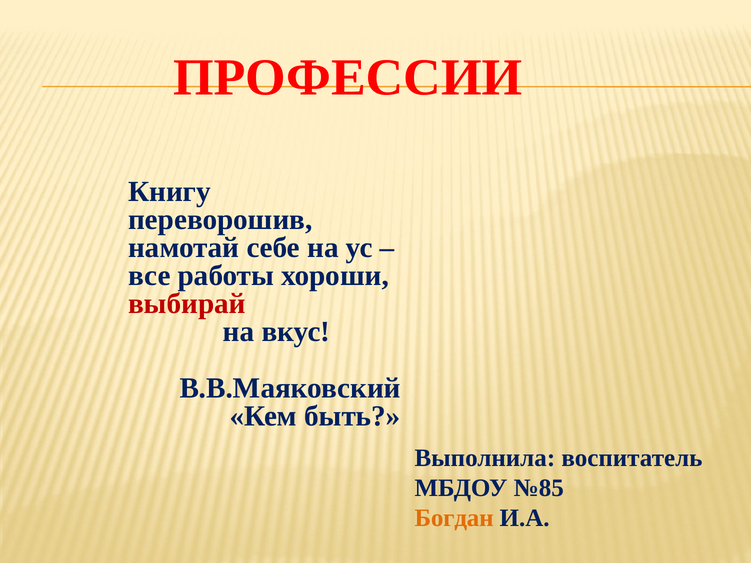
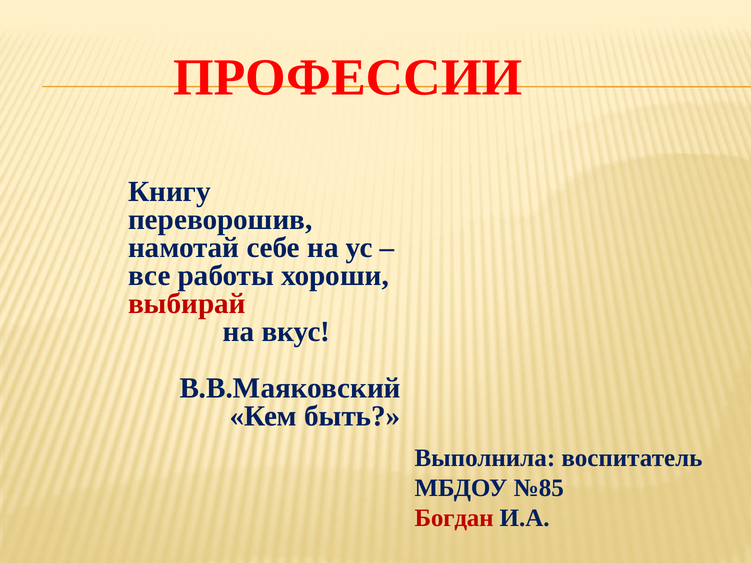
Богдан colour: orange -> red (454, 518)
